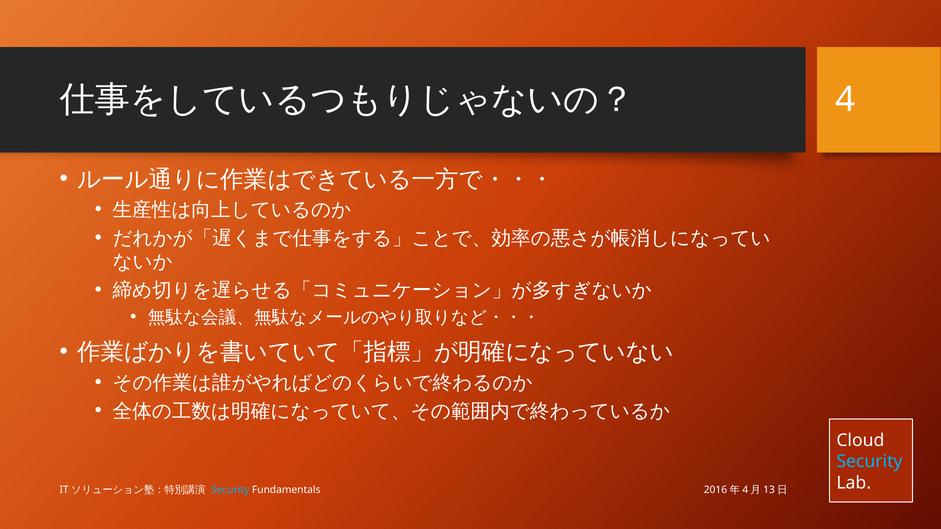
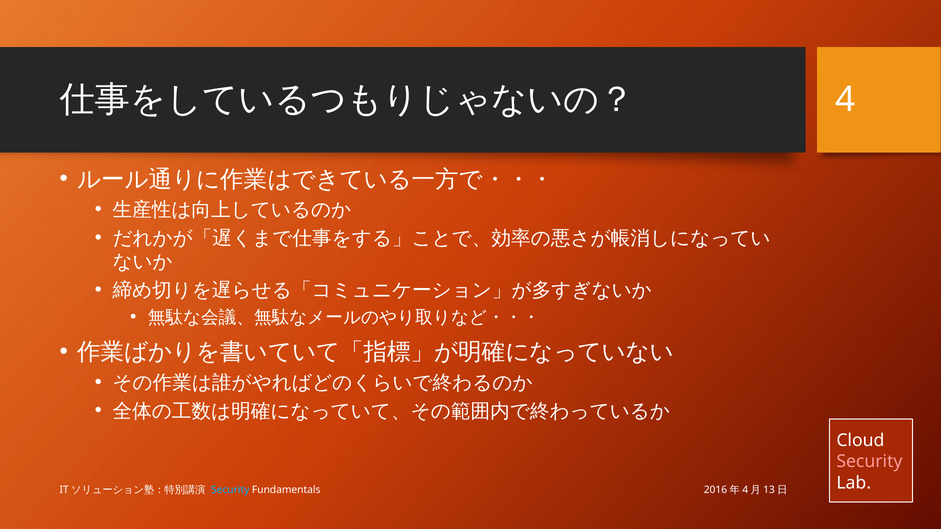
Security colour: light blue -> pink (869, 462)
